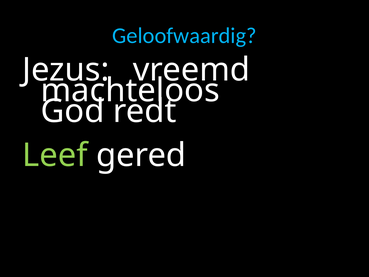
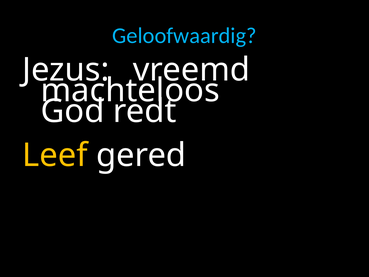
Leef colour: light green -> yellow (55, 155)
